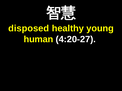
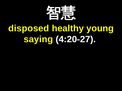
human: human -> saying (38, 39)
